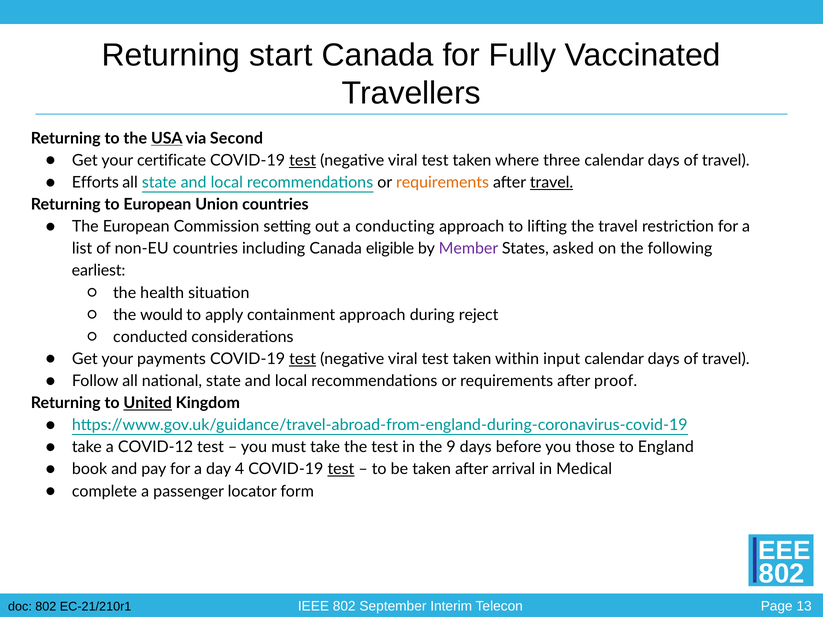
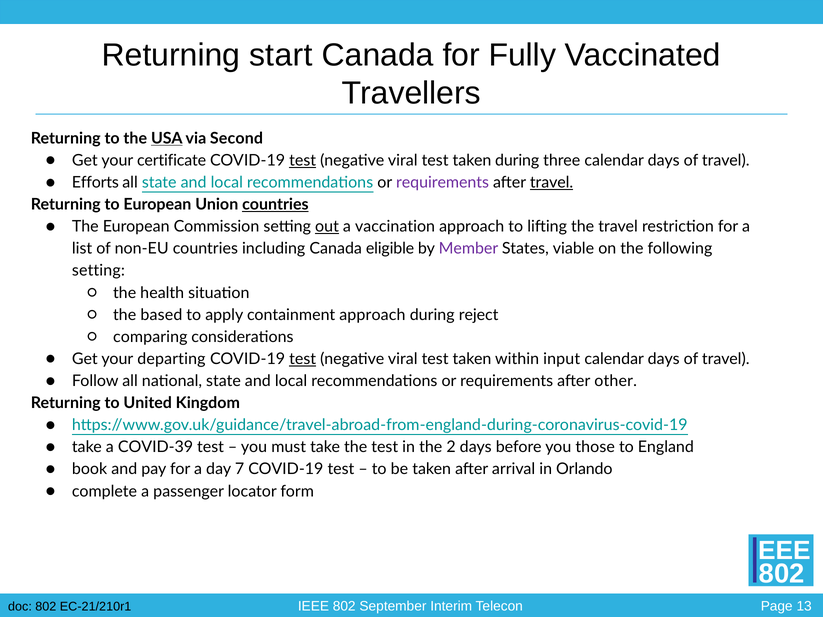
taken where: where -> during (517, 160)
requirements colour: orange -> purple (443, 183)
countries underline: none -> present (275, 205)
out underline: none -> present (327, 227)
conducting: conducting -> vaccination (395, 227)
asked: asked -> viable (573, 249)
earliest: earliest -> setting (98, 271)
would: would -> based (161, 315)
conducted: conducted -> comparing (150, 337)
payments: payments -> departing (171, 359)
proof: proof -> other (616, 381)
United underline: present -> none (148, 403)
COVID-12: COVID-12 -> COVID-39 (156, 447)
9: 9 -> 2 (451, 447)
4: 4 -> 7 (240, 469)
test underline: present -> none (341, 469)
Medical: Medical -> Orlando (584, 469)
